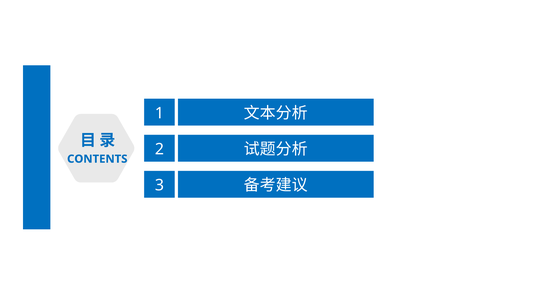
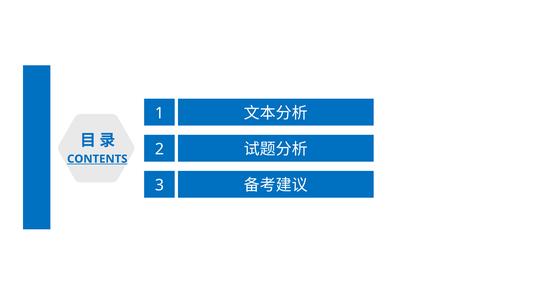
CONTENTS underline: none -> present (97, 159)
